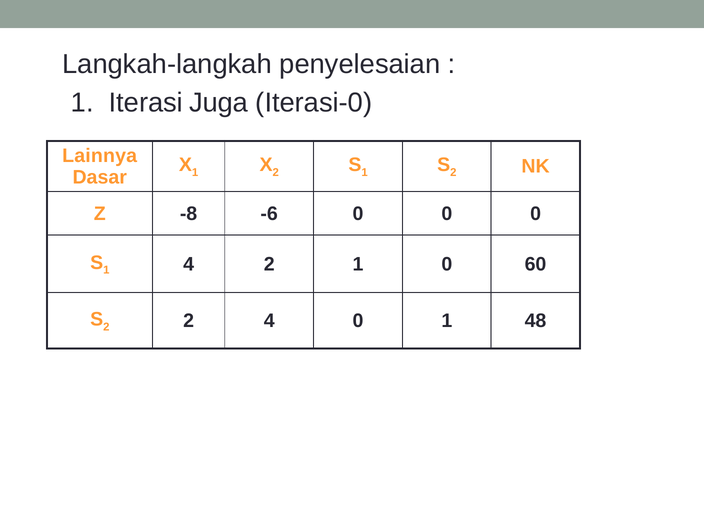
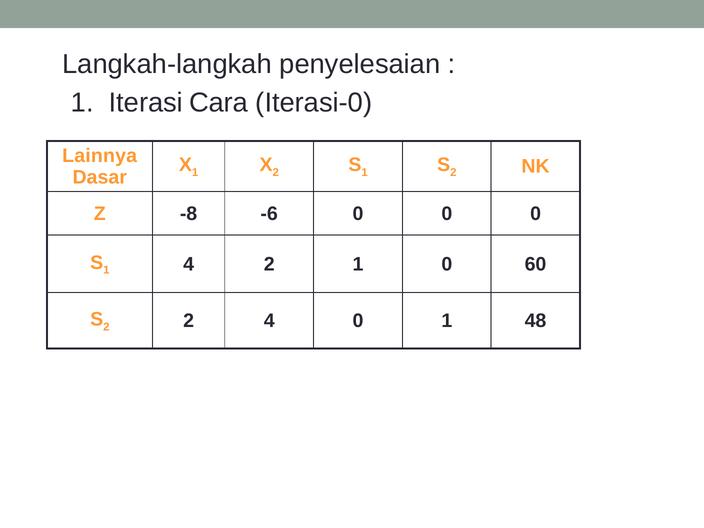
Juga: Juga -> Cara (219, 103)
